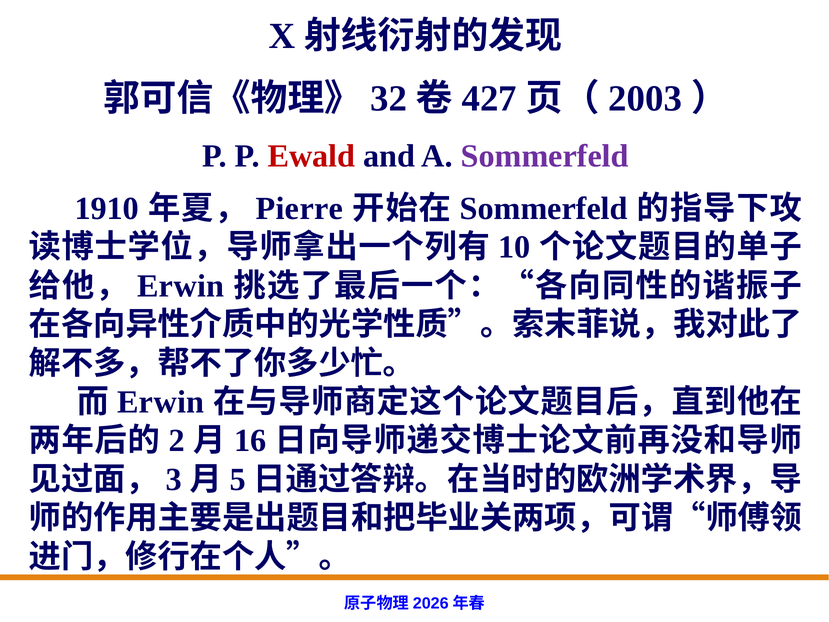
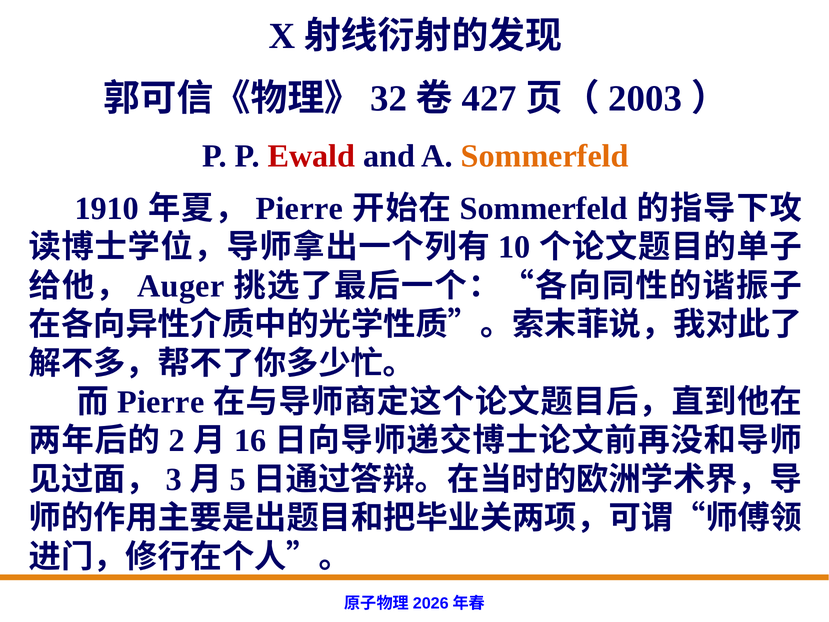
Sommerfeld colour: purple -> orange (545, 156)
Erwin: Erwin -> Auger (181, 286)
Erwin: Erwin -> Pierre (161, 402)
